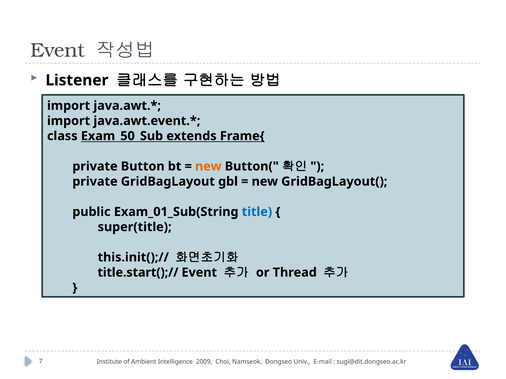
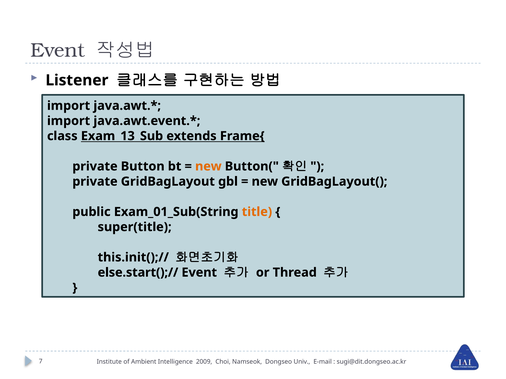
Exam_50_Sub: Exam_50_Sub -> Exam_13_Sub (122, 136)
title colour: blue -> orange (257, 212)
title.start();//: title.start();// -> else.start();// (138, 273)
